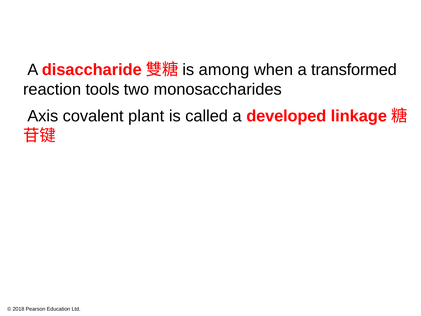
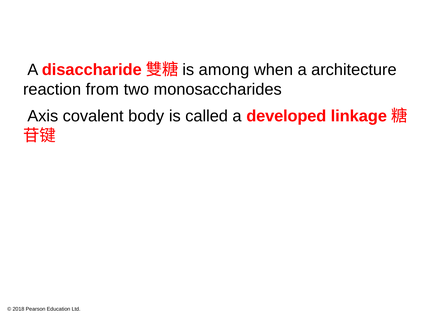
transformed: transformed -> architecture (354, 70)
tools: tools -> from (102, 89)
plant: plant -> body (146, 116)
